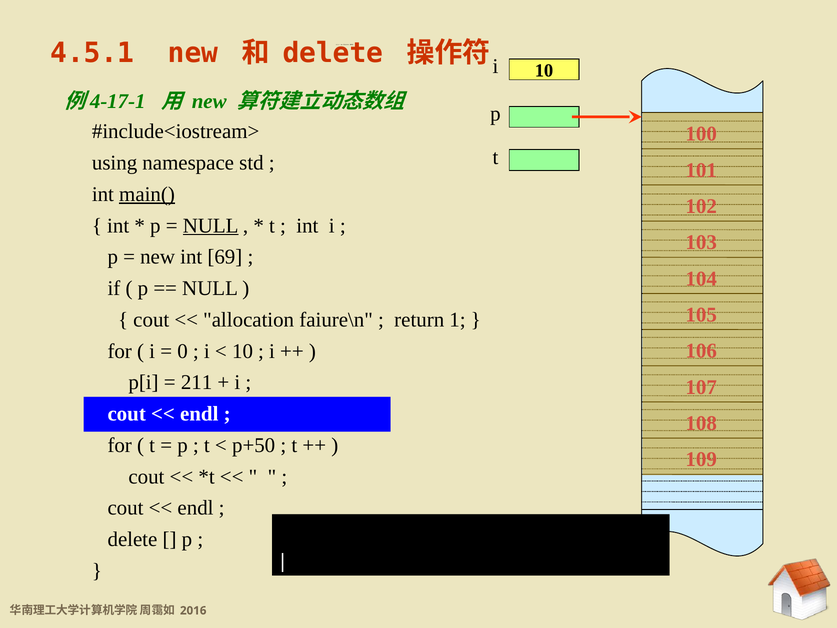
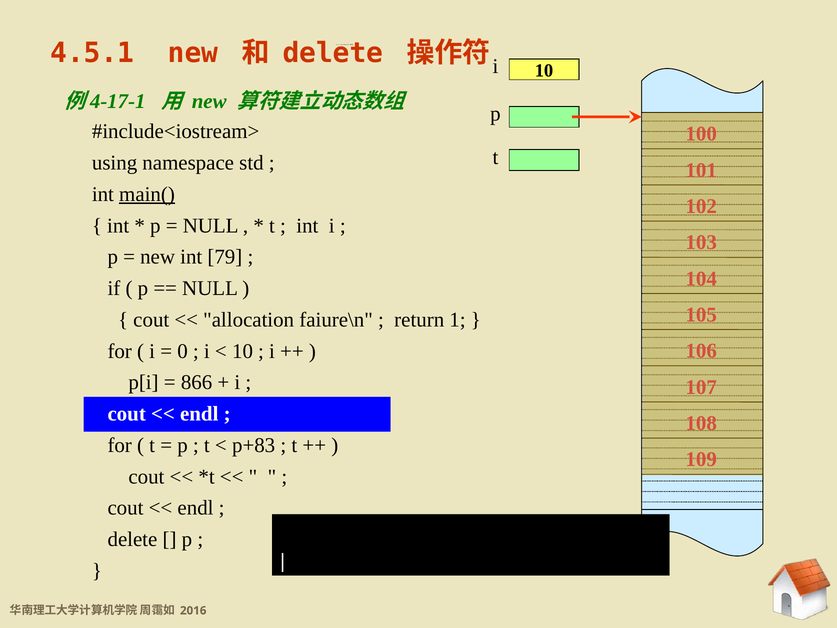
NULL underline: present -> none (211, 226)
69: 69 -> 79 (225, 257)
211: 211 -> 866 (197, 382)
p+50: p+50 -> p+83 (254, 445)
